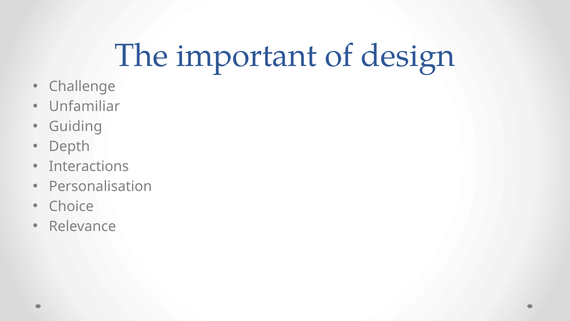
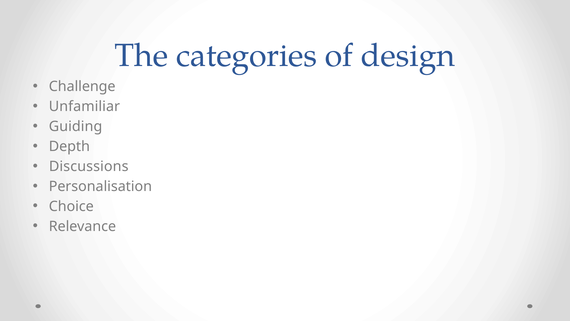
important: important -> categories (247, 56)
Interactions: Interactions -> Discussions (89, 166)
